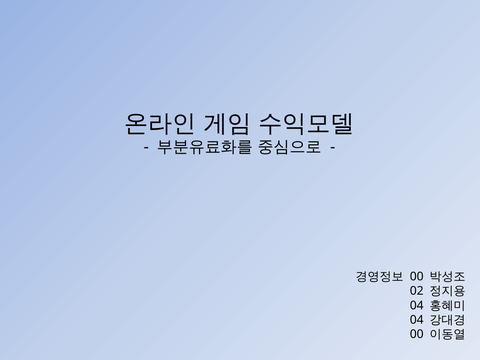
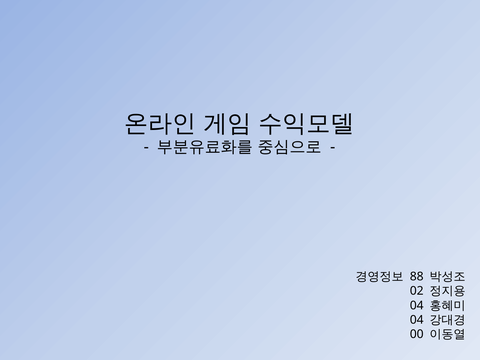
00: 00 -> 88 (417, 277)
